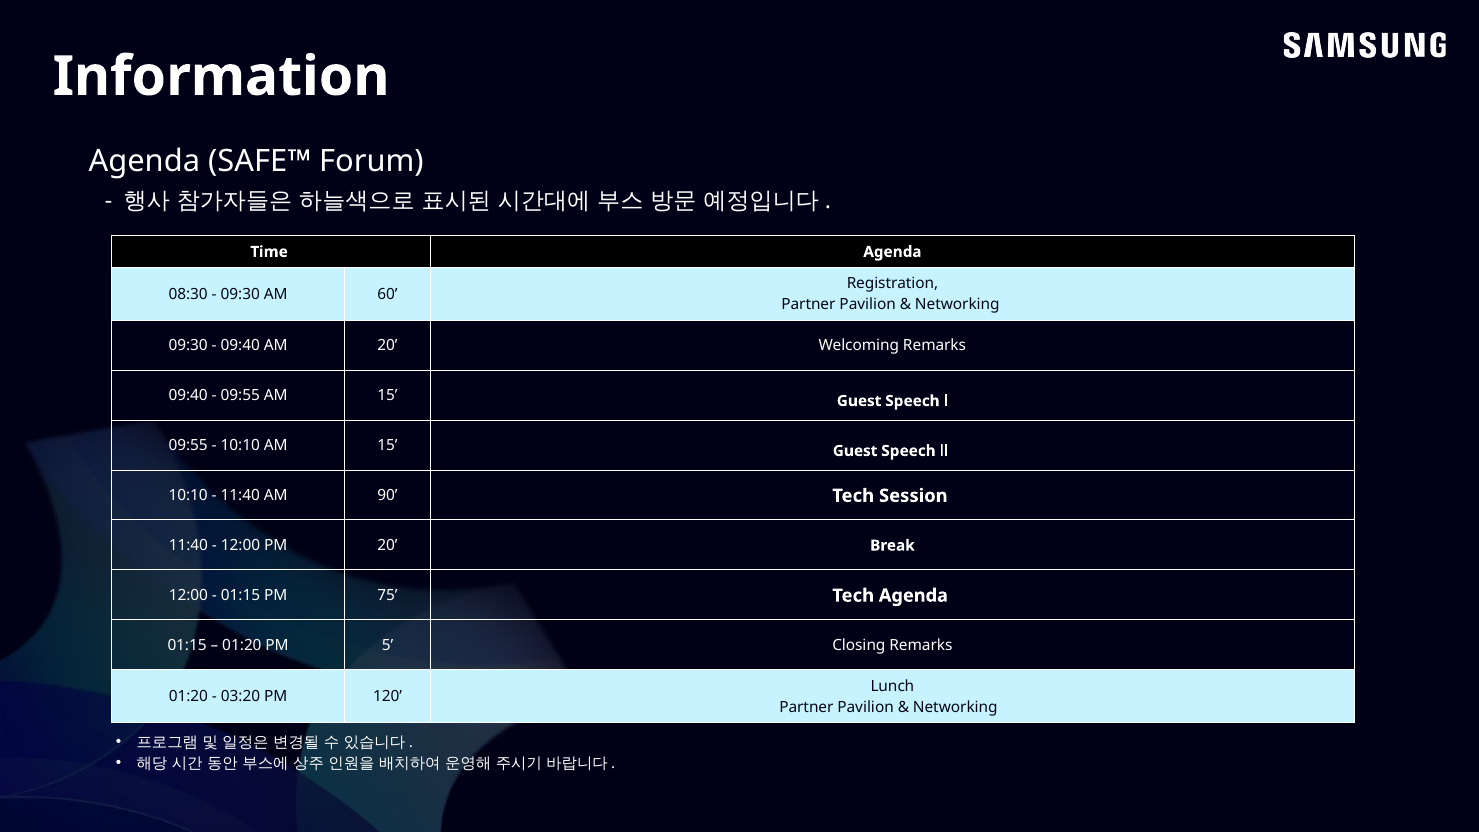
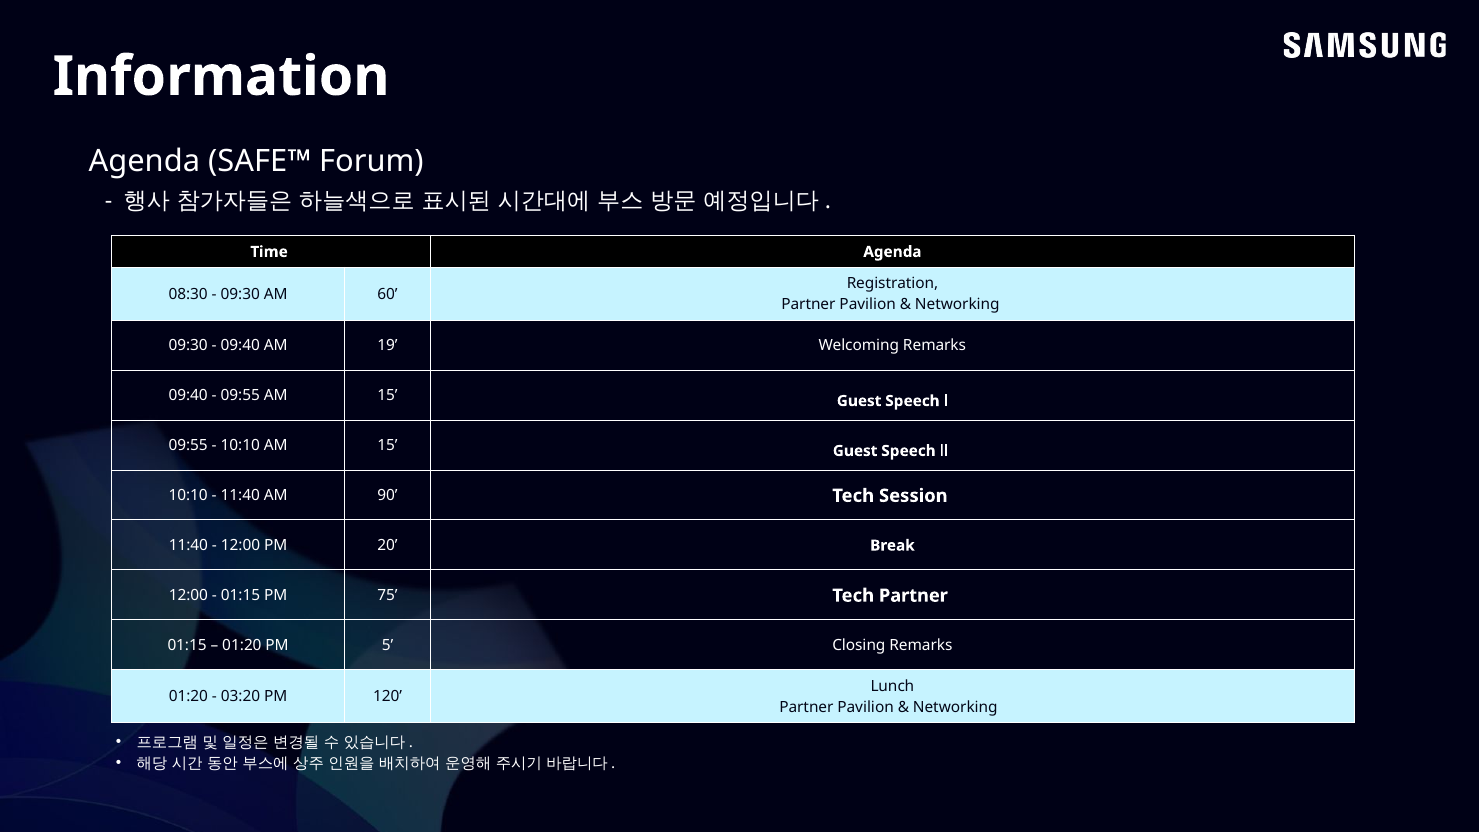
AM 20: 20 -> 19 (388, 346)
Tech Agenda: Agenda -> Partner (913, 596)
